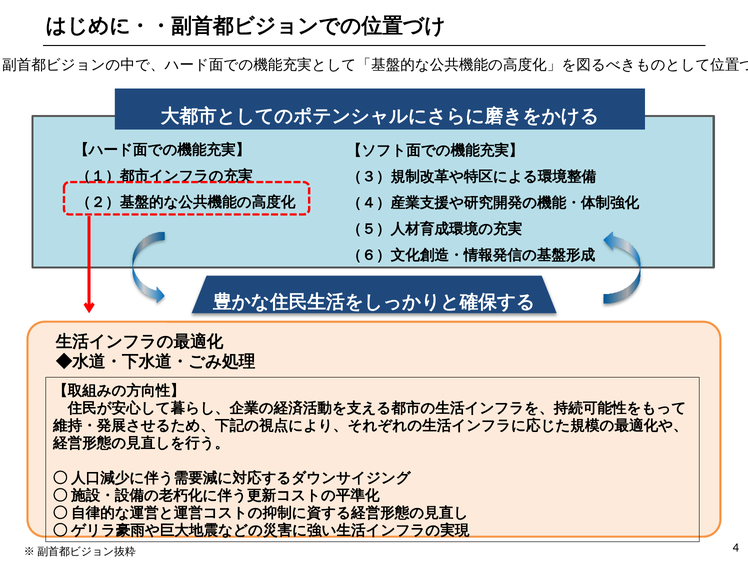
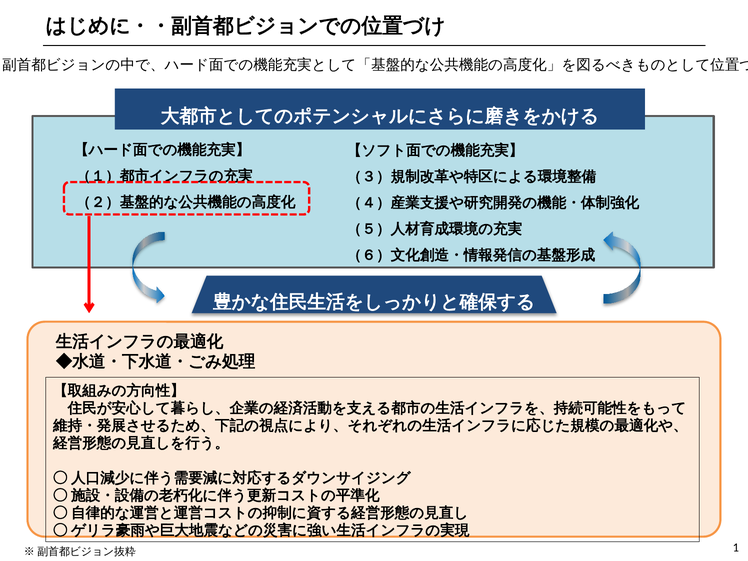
4: 4 -> 1 (736, 547)
